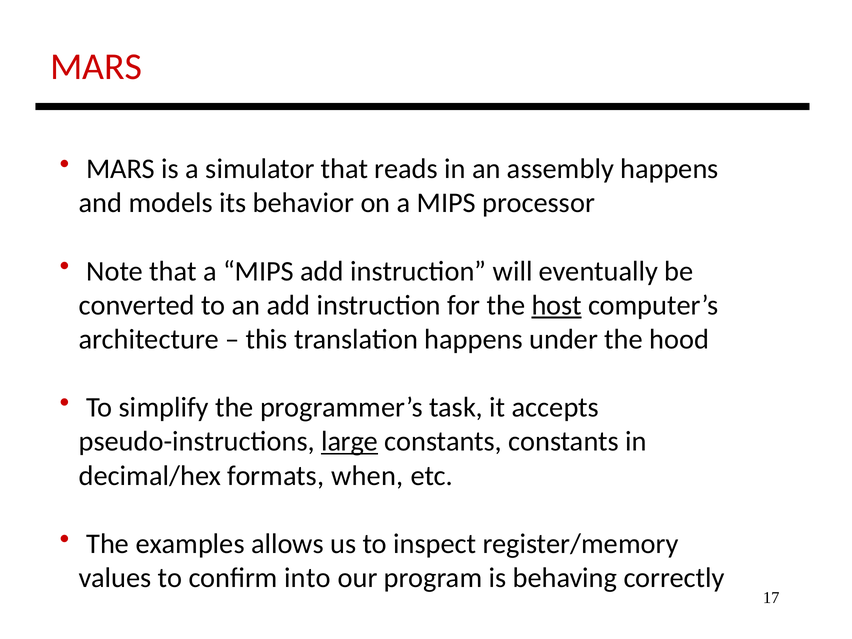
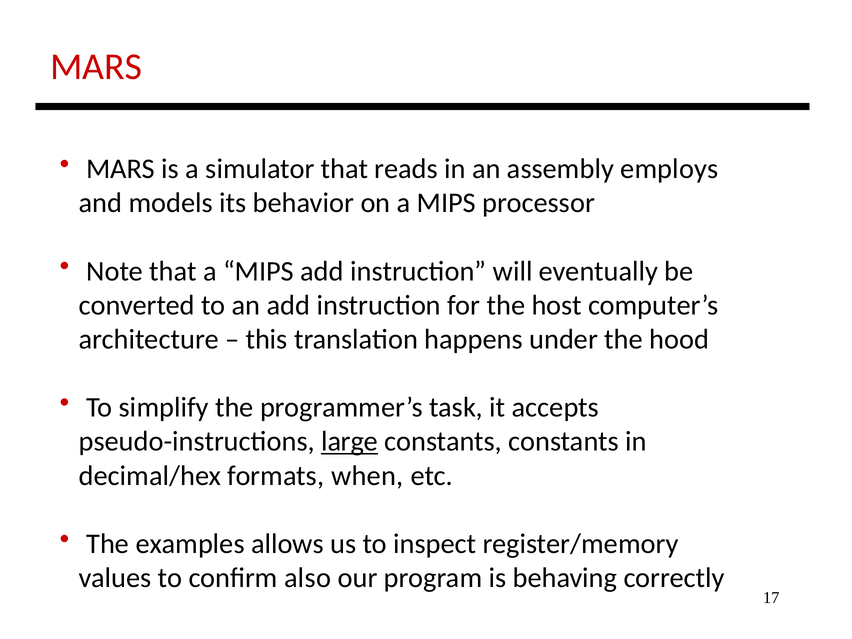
assembly happens: happens -> employs (669, 169)
host underline: present -> none (557, 305)
into: into -> also (308, 578)
